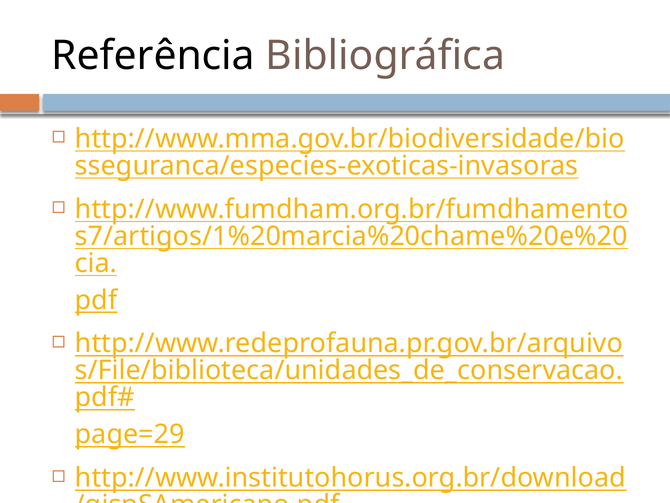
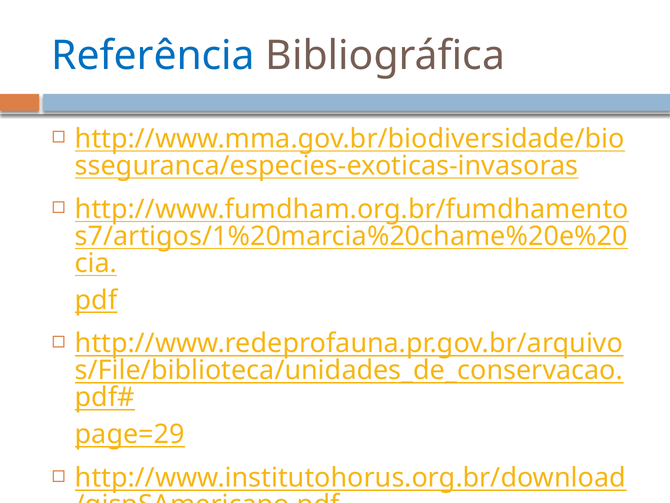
Referência colour: black -> blue (153, 56)
